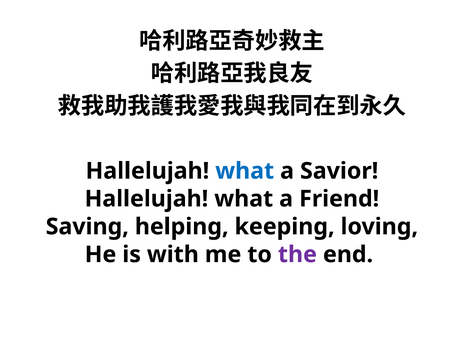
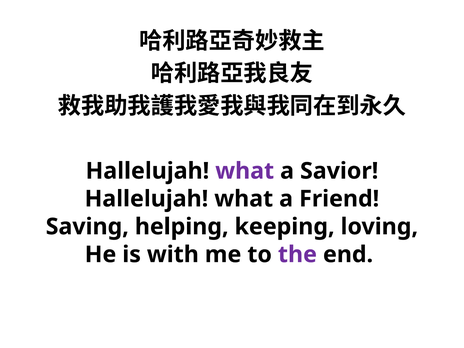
what colour: blue -> purple (245, 171)
